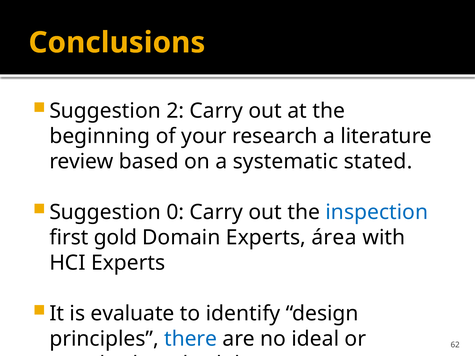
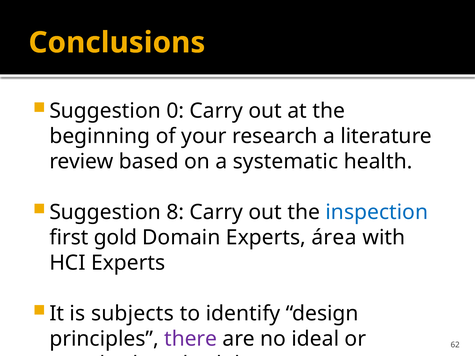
2: 2 -> 0 (175, 111)
stated: stated -> health (378, 162)
0: 0 -> 8 (175, 212)
evaluate: evaluate -> subjects (132, 314)
there colour: blue -> purple (191, 339)
